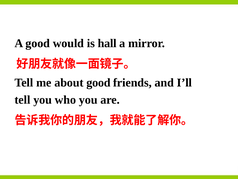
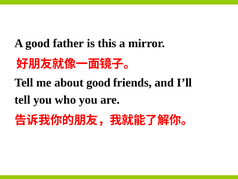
would: would -> father (68, 43)
hall: hall -> this (107, 43)
